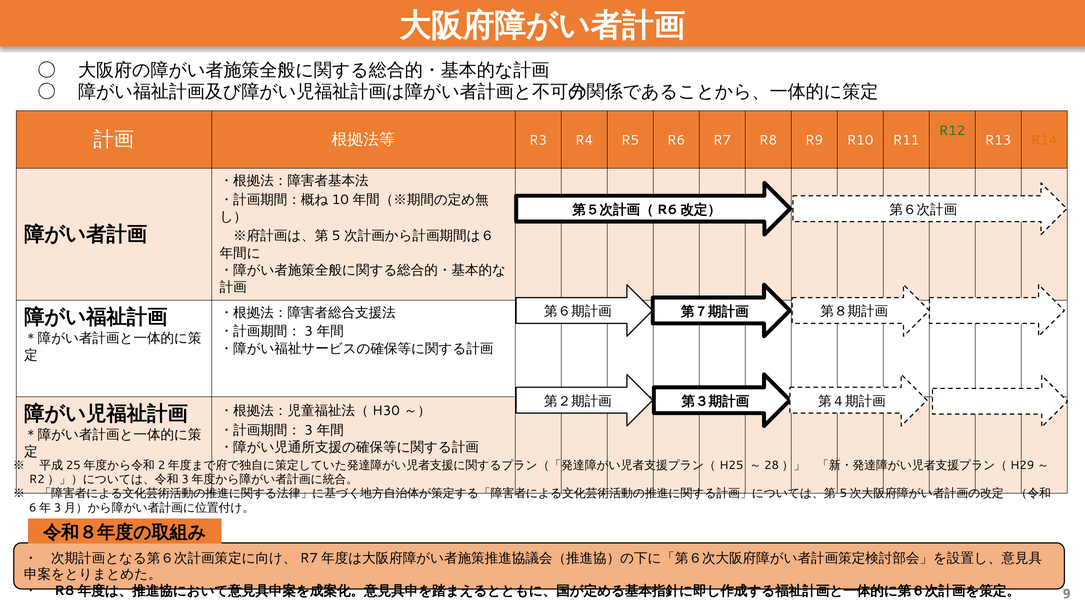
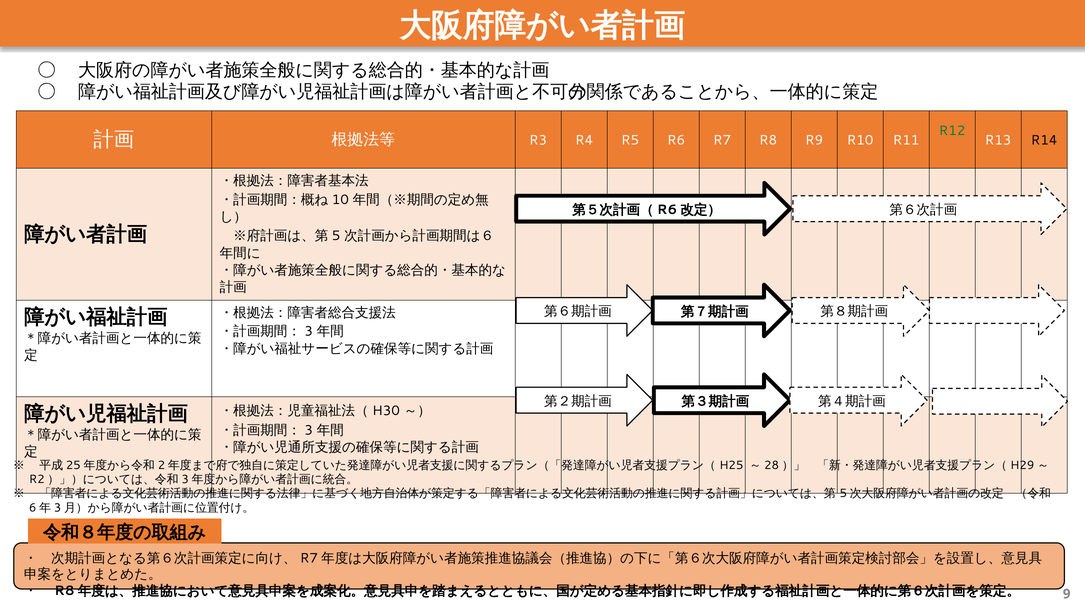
R14 colour: orange -> black (1044, 140)
